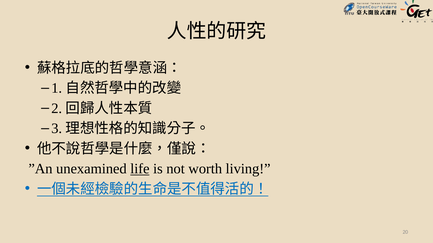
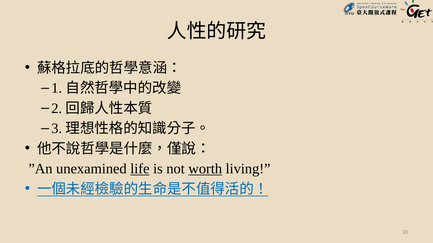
worth underline: none -> present (205, 169)
